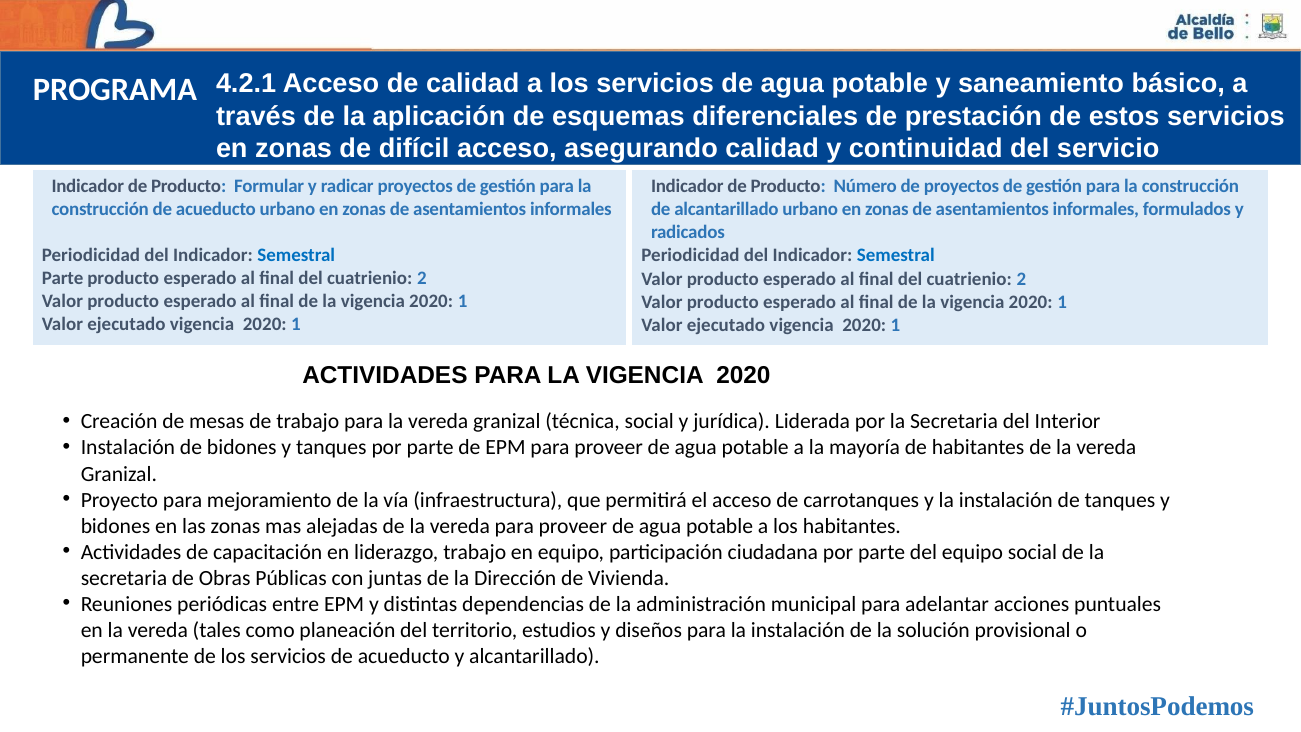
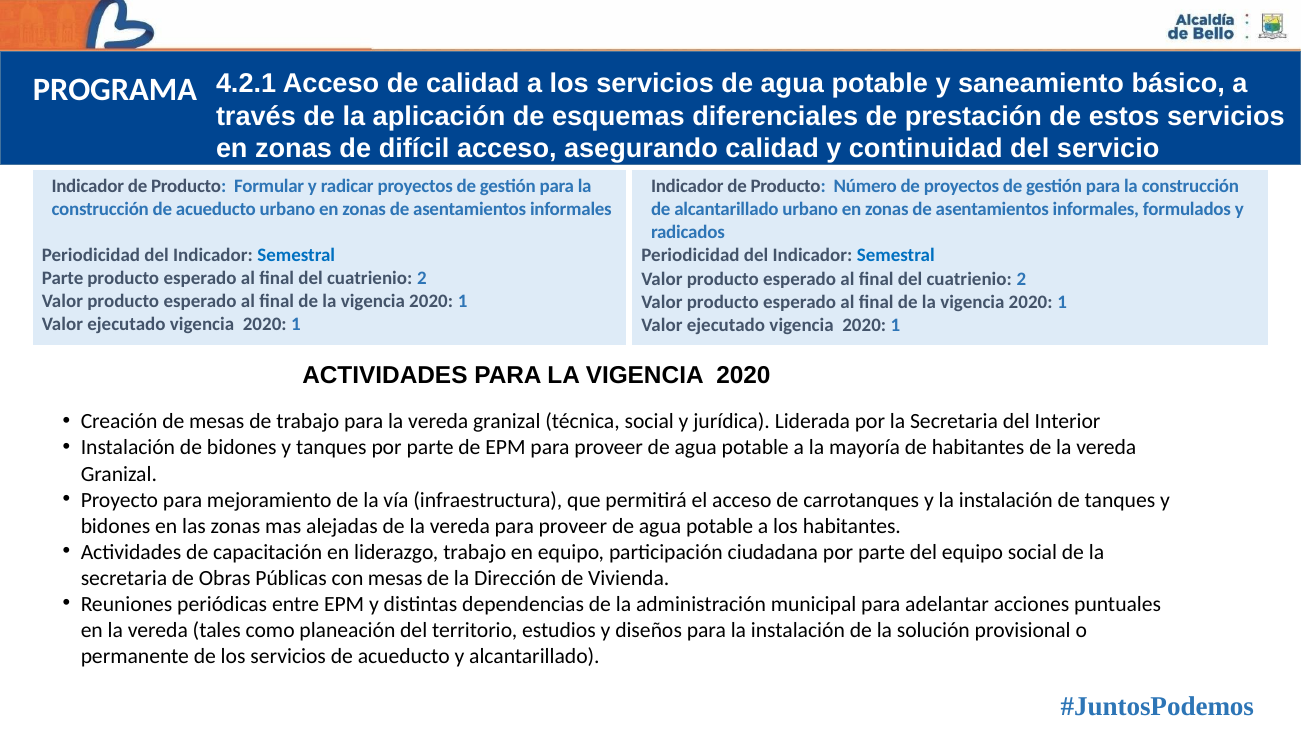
con juntas: juntas -> mesas (395, 578)
